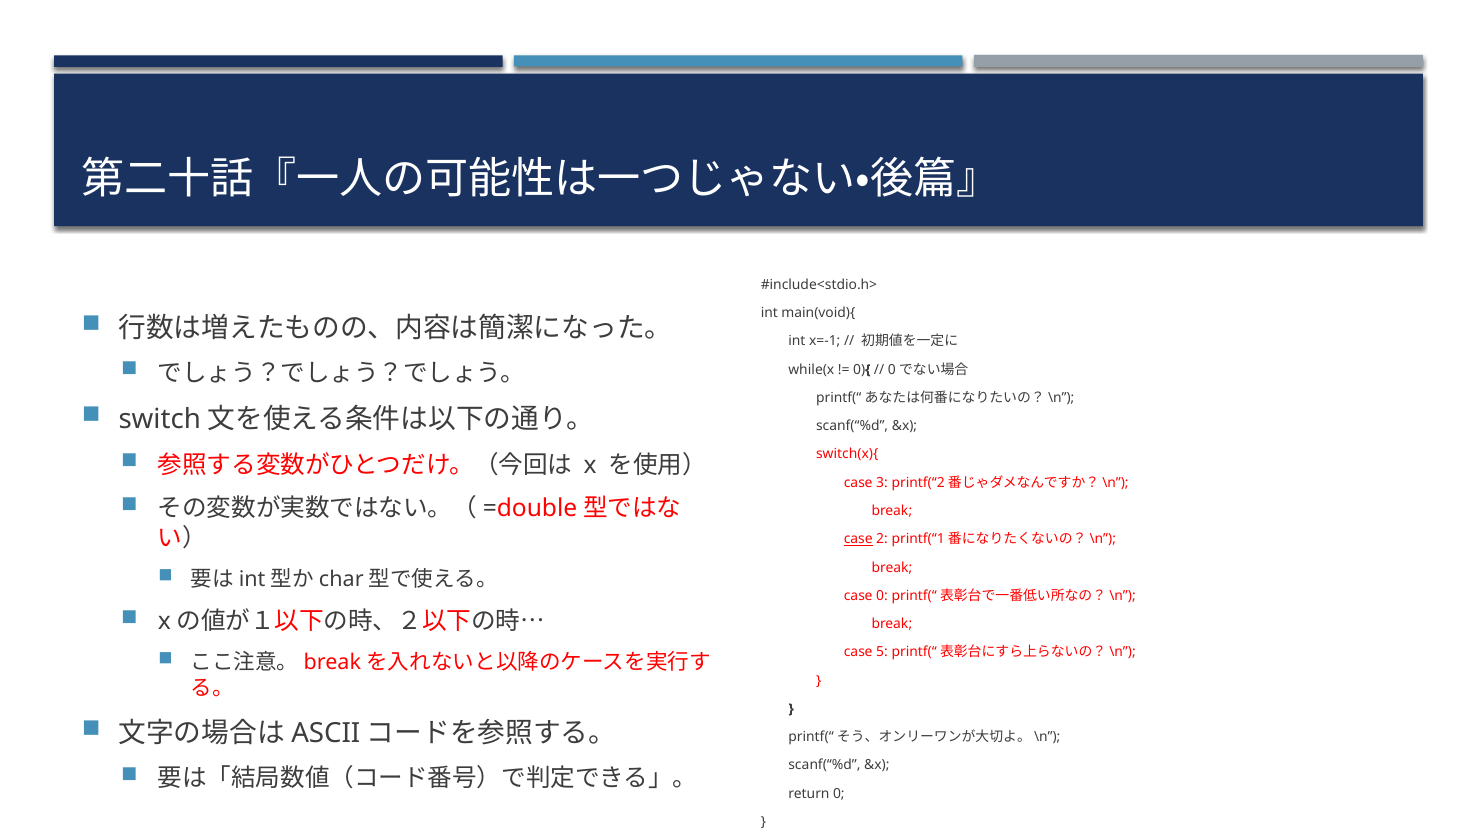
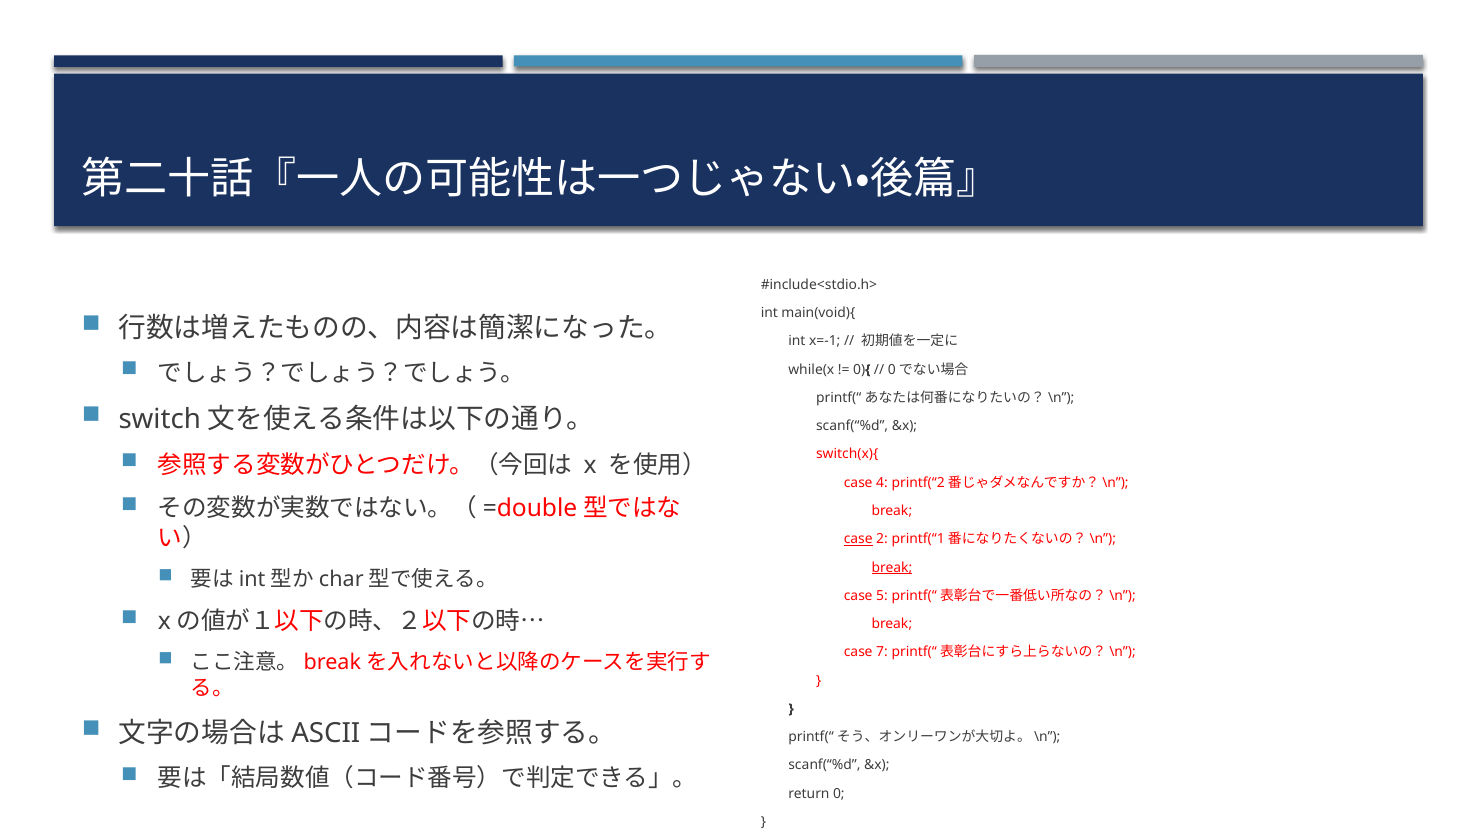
3: 3 -> 4 (882, 483)
break underline: none -> present (892, 567)
case 0: 0 -> 5 (882, 596)
5: 5 -> 7 (882, 652)
